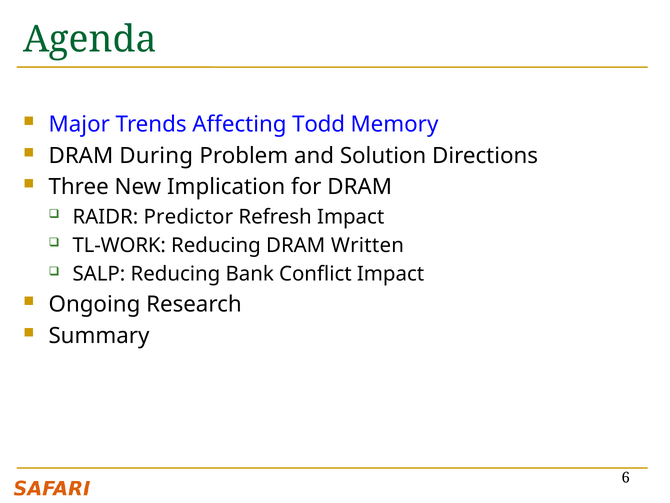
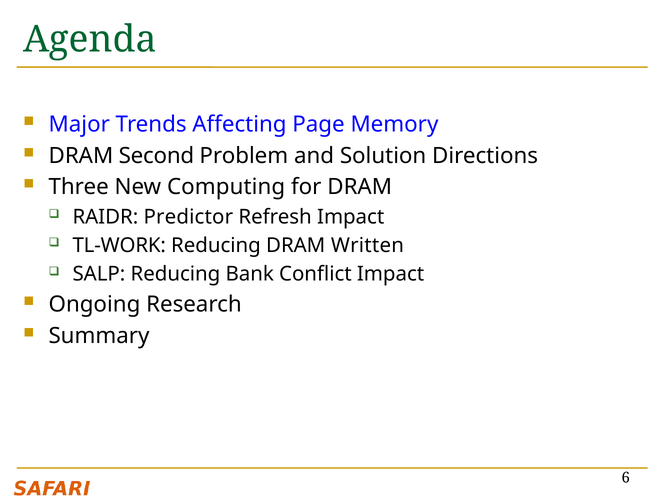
Todd: Todd -> Page (319, 124)
During: During -> Second (156, 156)
Implication: Implication -> Computing (226, 187)
